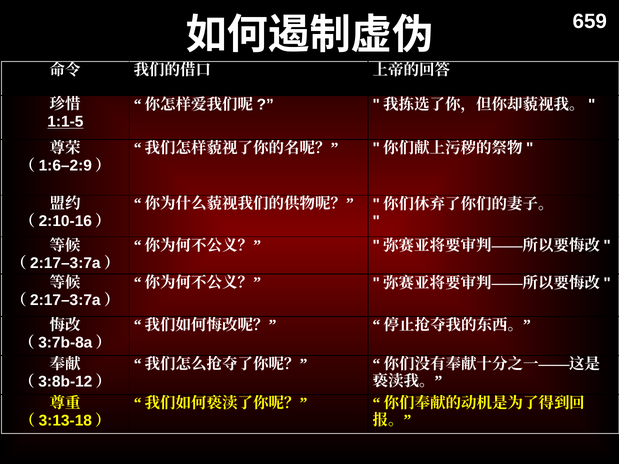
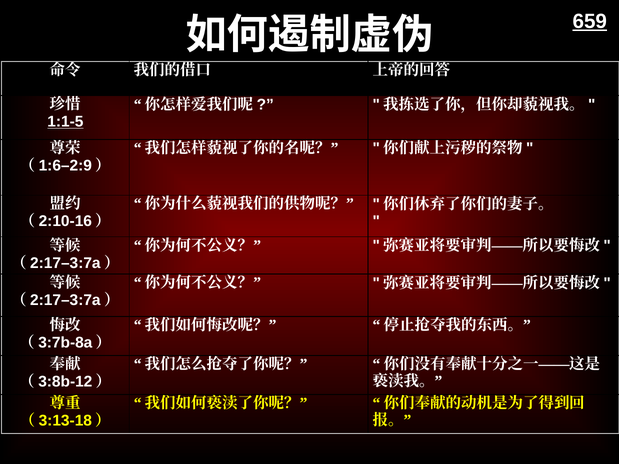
659 underline: none -> present (590, 21)
